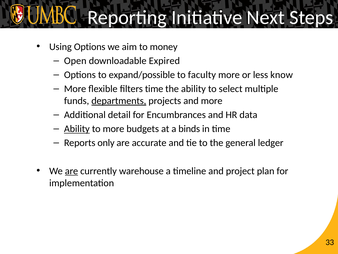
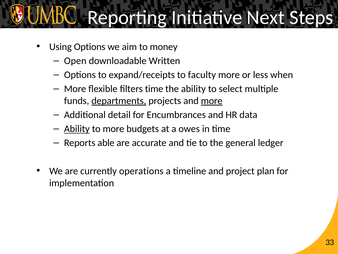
Expired: Expired -> Written (164, 61)
expand/possible: expand/possible -> expand/receipts (142, 75)
know: know -> when (282, 75)
more underline: none -> present (212, 101)
binds: binds -> owes (189, 129)
only: only -> able (106, 143)
are underline: present -> none (71, 171)
warehouse: warehouse -> operations (141, 171)
